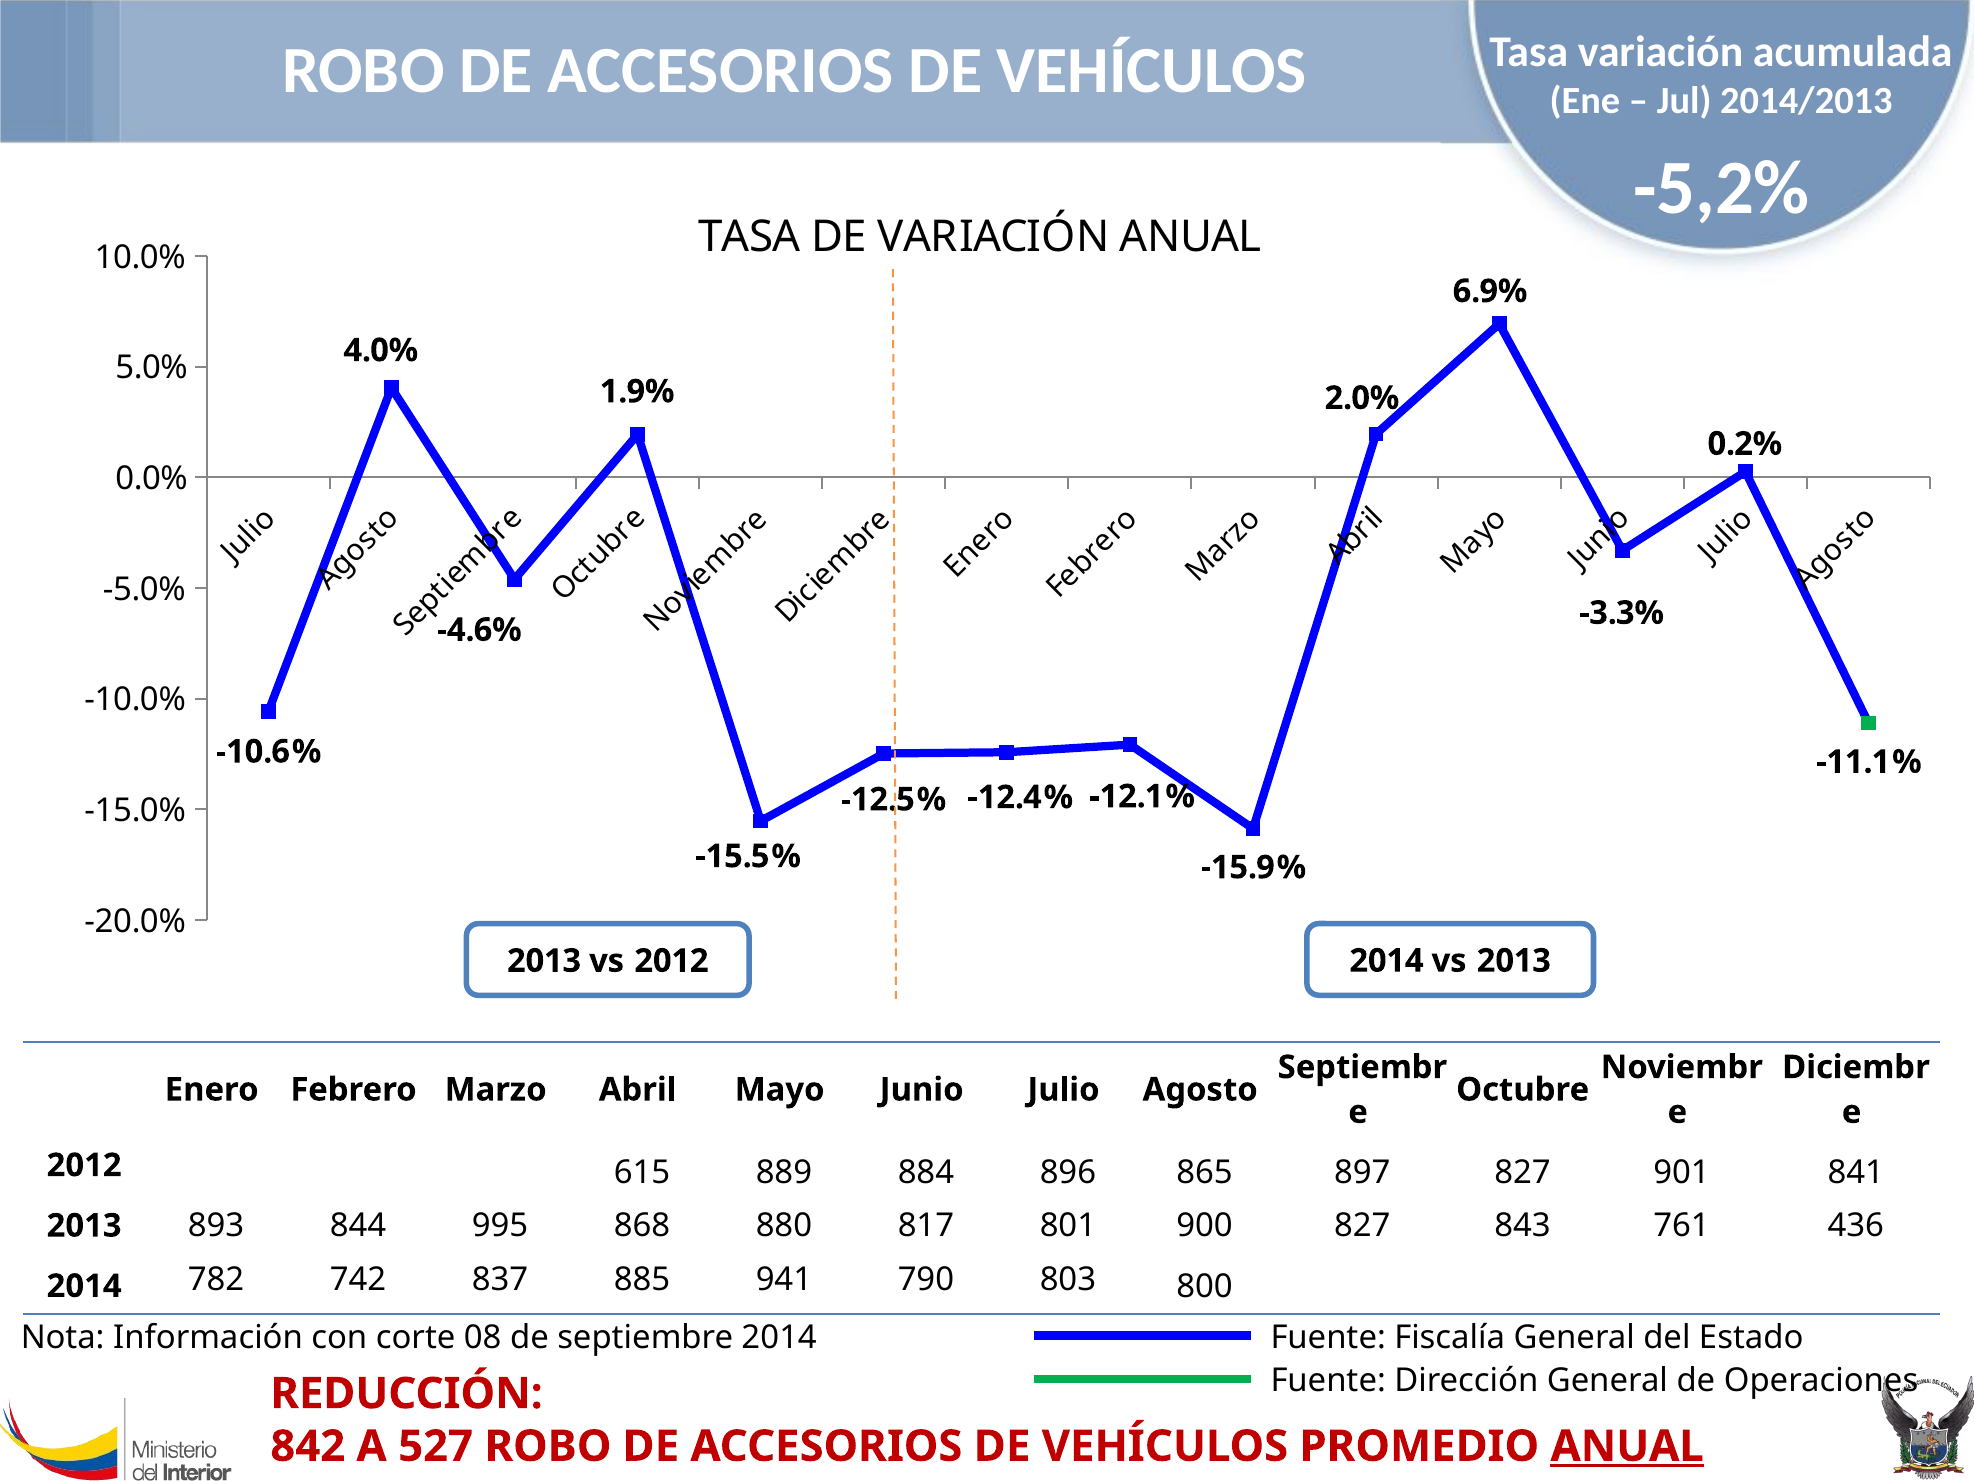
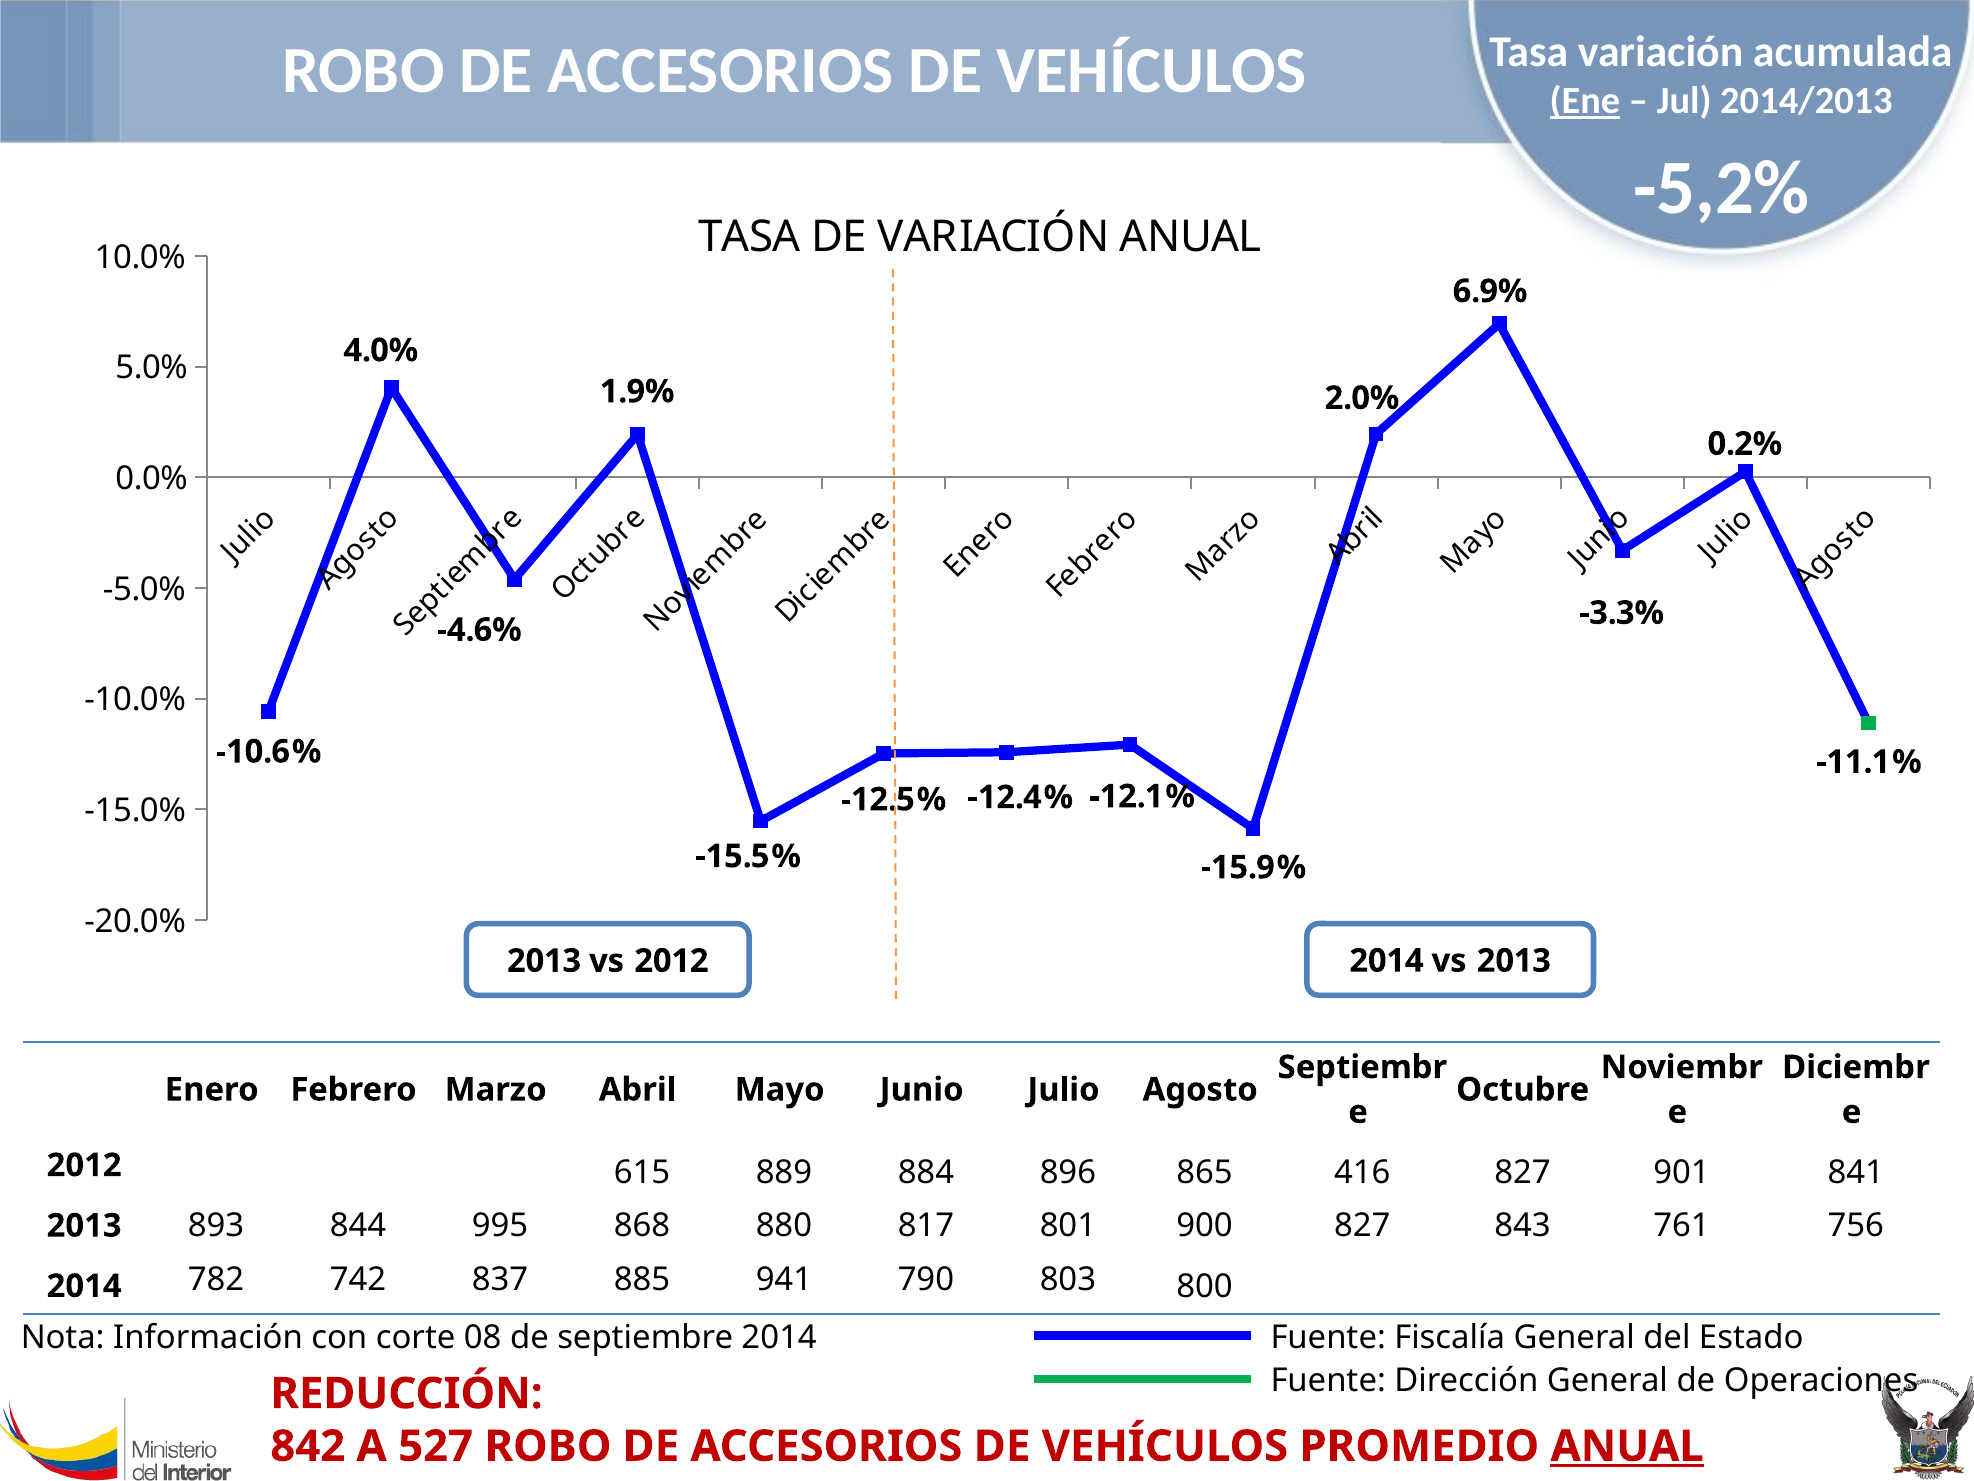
Ene underline: none -> present (1585, 101)
897: 897 -> 416 (1362, 1172)
436: 436 -> 756 (1856, 1226)
